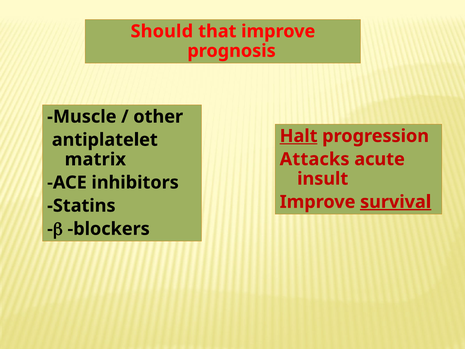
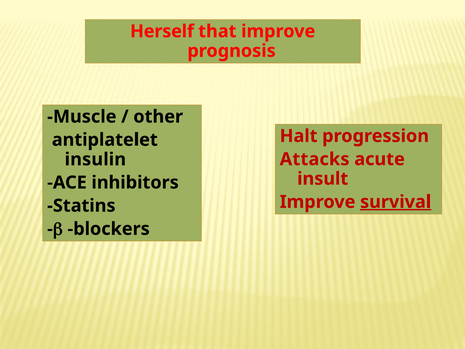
Should: Should -> Herself (162, 31)
Halt underline: present -> none (299, 136)
matrix: matrix -> insulin (95, 159)
